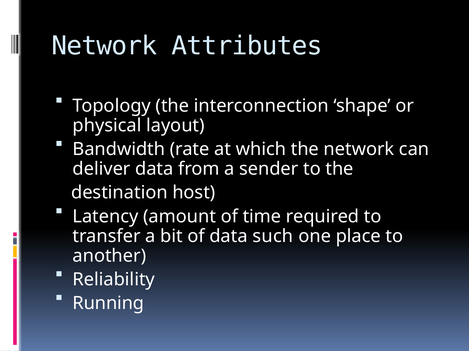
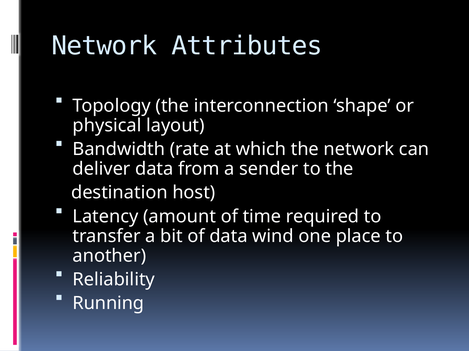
such: such -> wind (273, 237)
